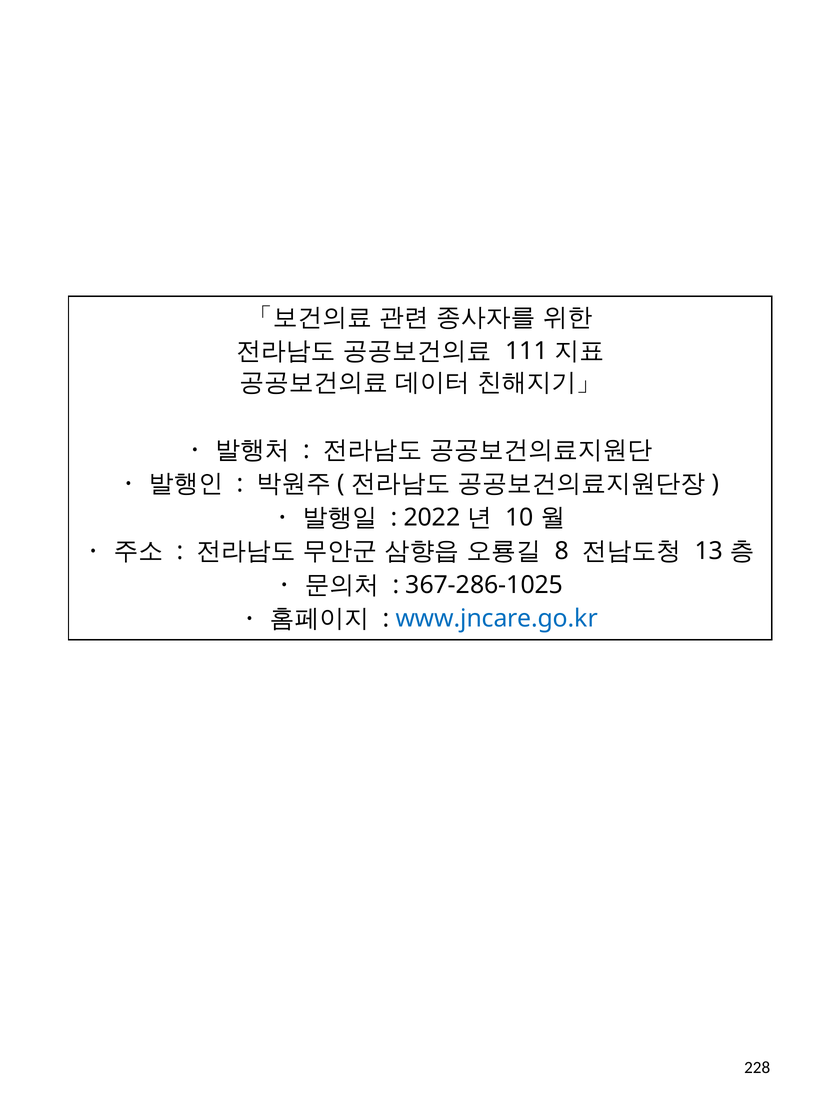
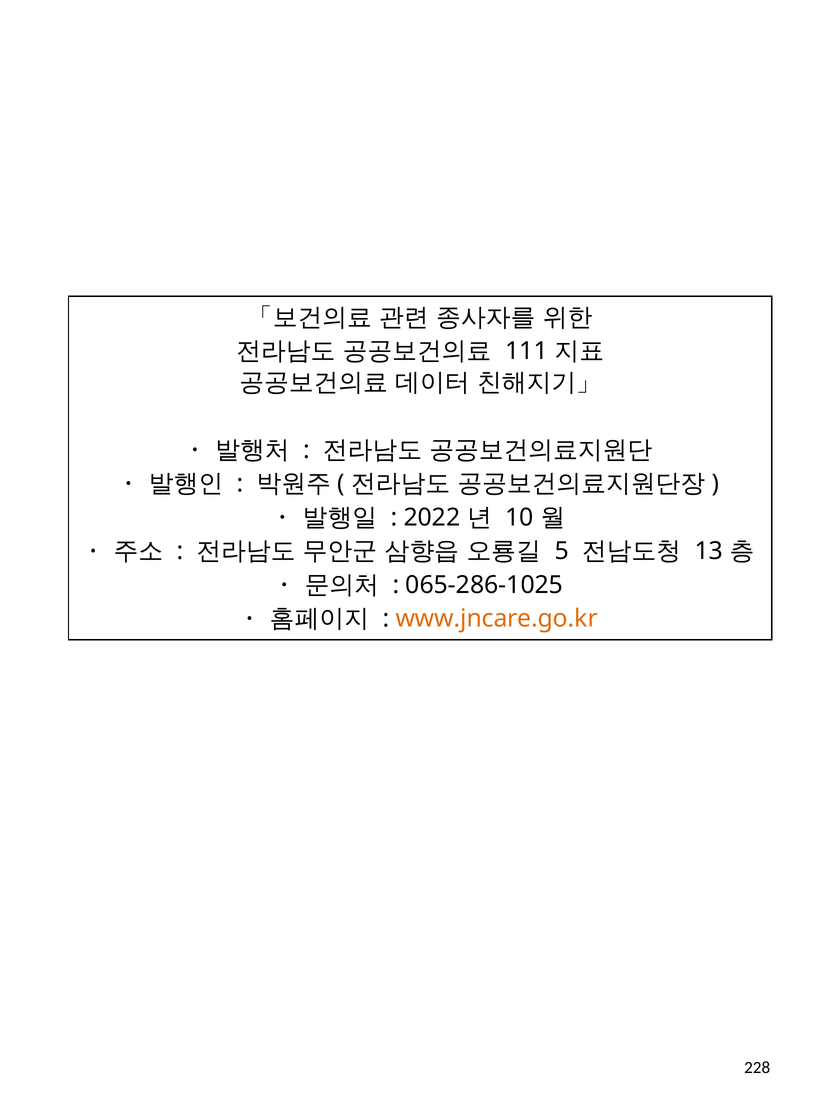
8: 8 -> 5 (562, 551)
367-286-1025: 367-286-1025 -> 065-286-1025 (484, 585)
www.jncare.go.kr colour: blue -> orange (497, 618)
